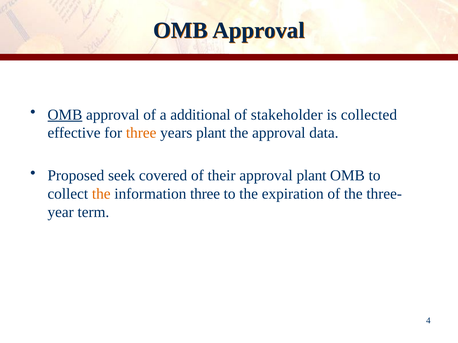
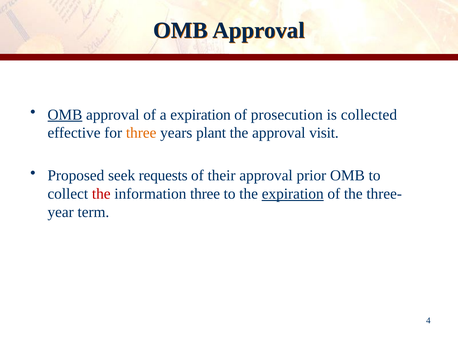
a additional: additional -> expiration (201, 115)
stakeholder: stakeholder -> prosecution (287, 115)
data: data -> visit (324, 133)
covered: covered -> requests (163, 176)
approval plant: plant -> prior (311, 176)
the colour: orange -> red (101, 194)
expiration underline: none -> present (293, 194)
